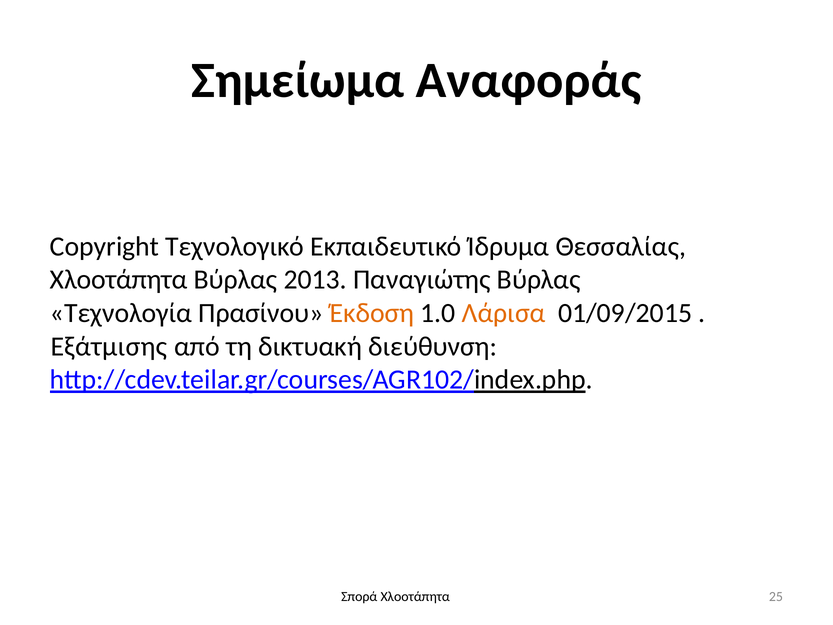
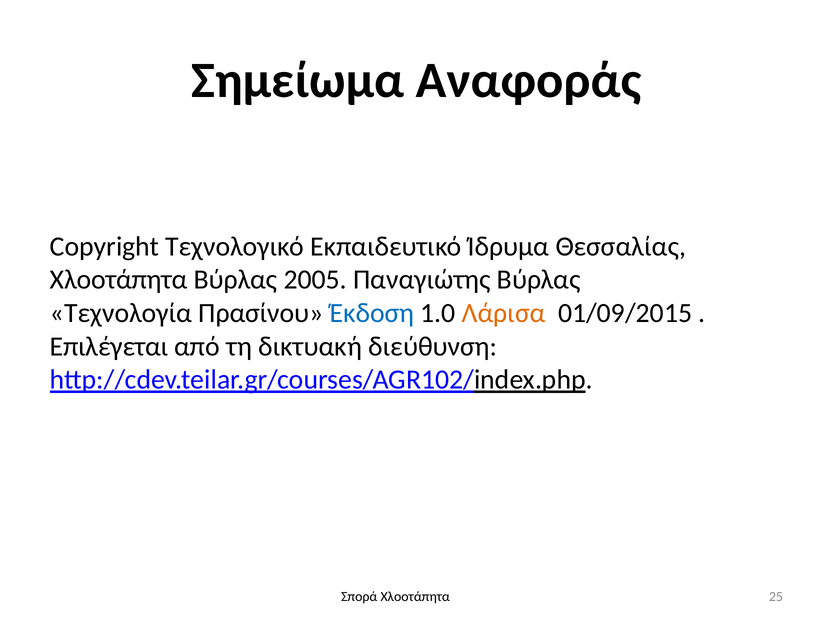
2013: 2013 -> 2005 (315, 280)
Έκδοση colour: orange -> blue (372, 313)
Εξάτμισης: Εξάτμισης -> Επιλέγεται (109, 346)
